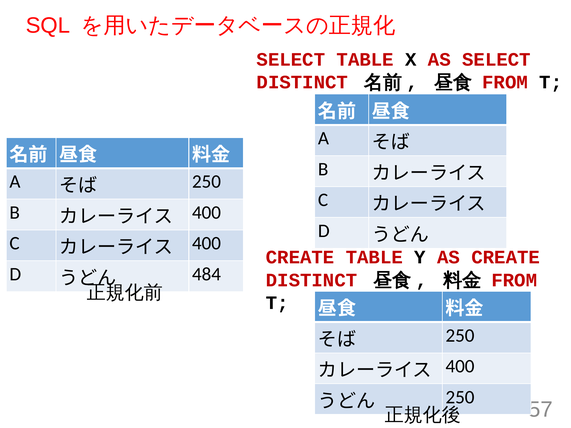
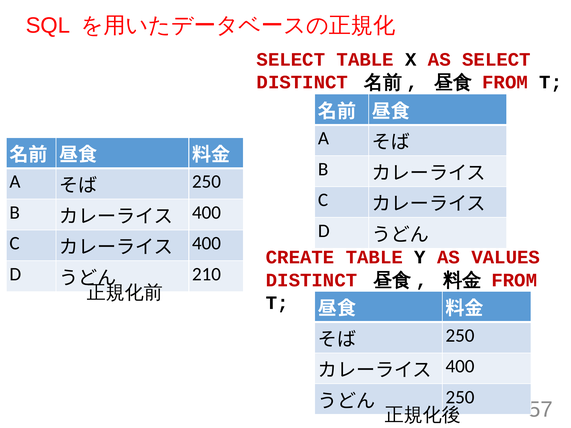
AS CREATE: CREATE -> VALUES (506, 257)
484: 484 -> 210 (206, 274)
